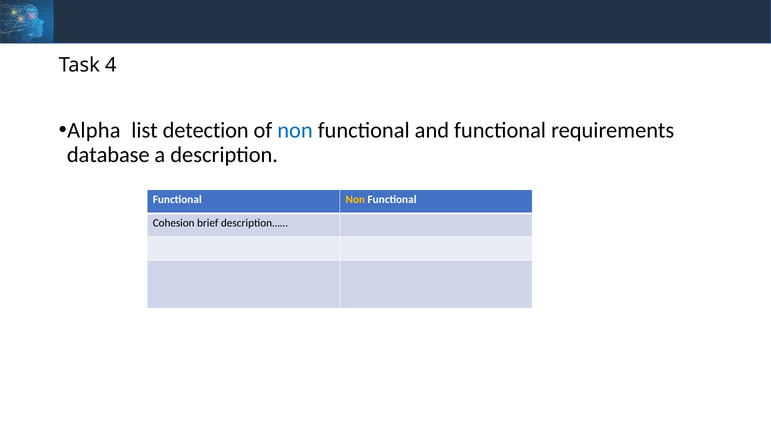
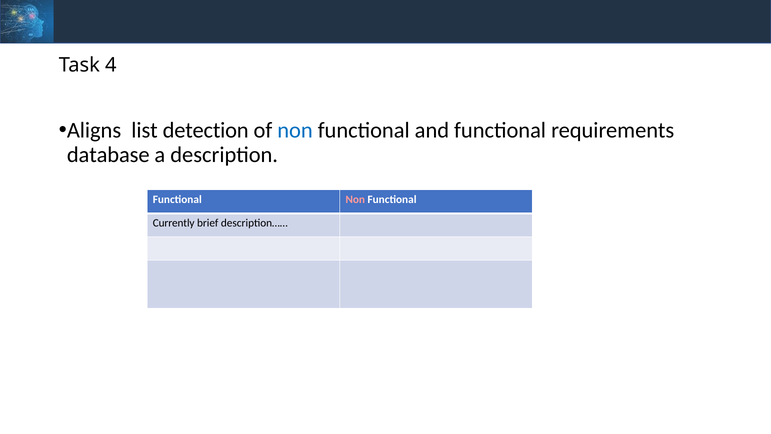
Alpha: Alpha -> Aligns (94, 130)
Non colour: yellow -> pink (355, 200)
Cohesion: Cohesion -> Currently (174, 223)
